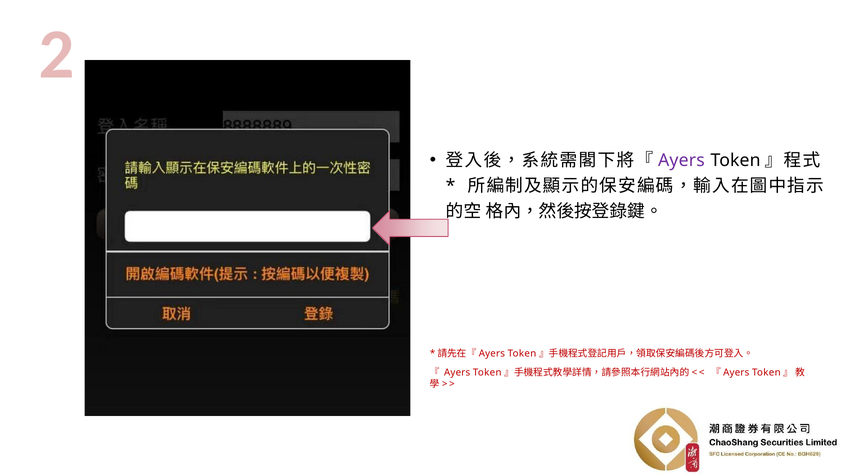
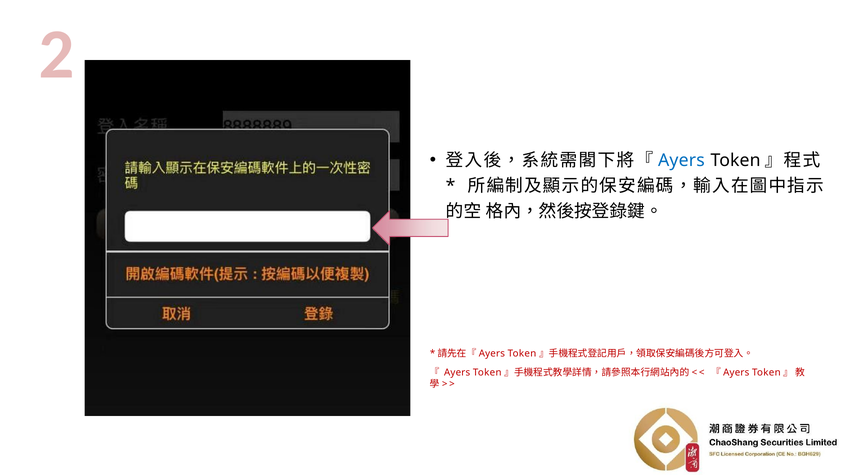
Ayers colour: purple -> blue (681, 161)
